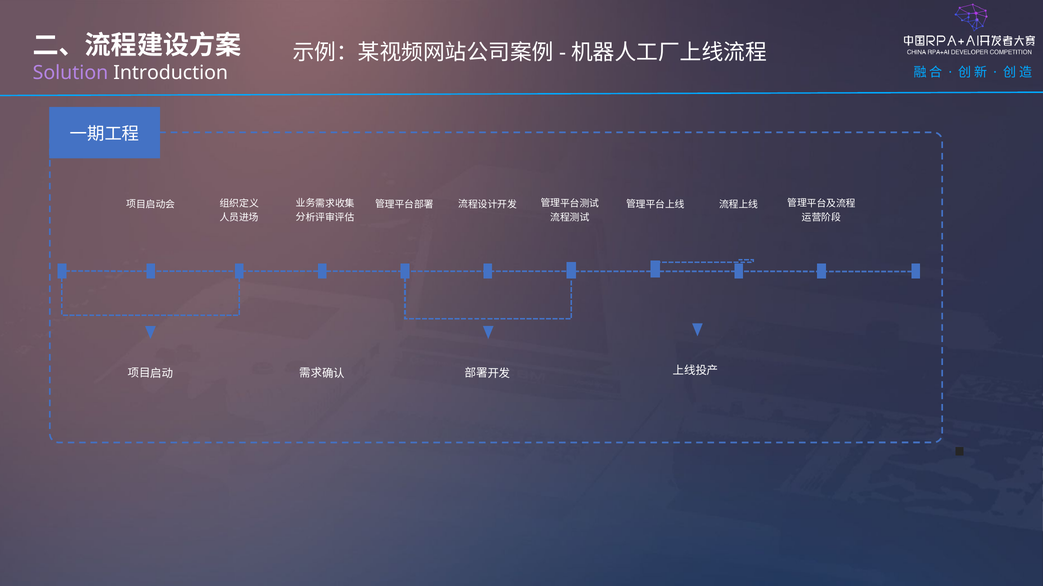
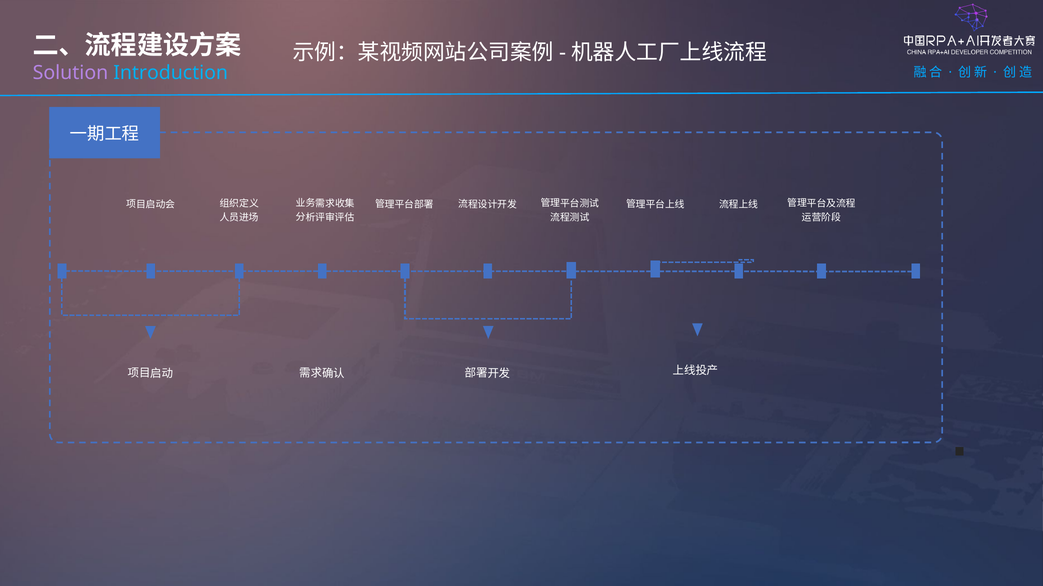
Introduction colour: white -> light blue (171, 73)
